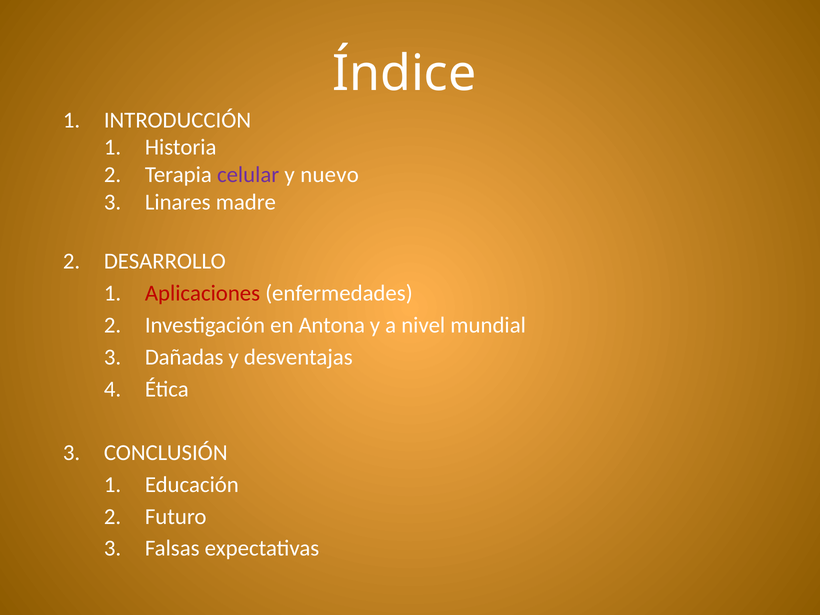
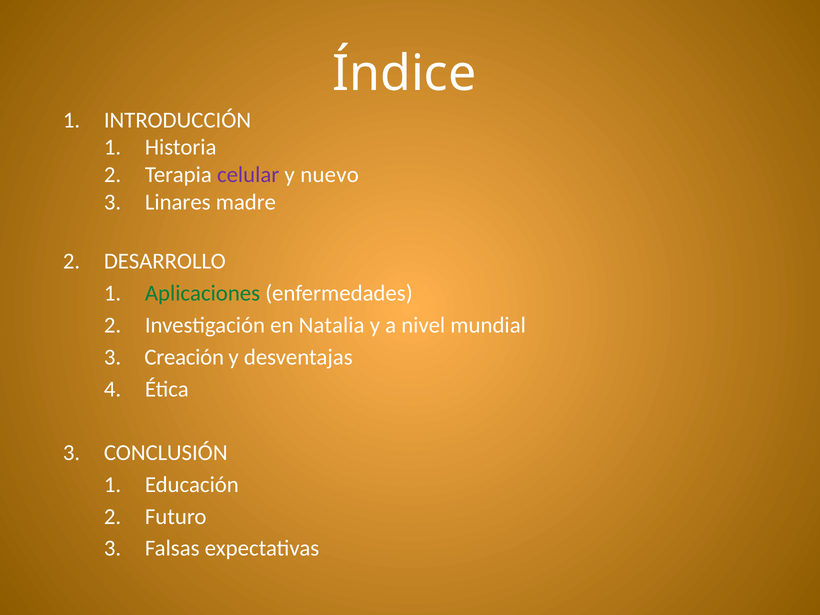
Aplicaciones colour: red -> green (202, 293)
Antona: Antona -> Natalia (332, 325)
Dañadas: Dañadas -> Creación (184, 357)
